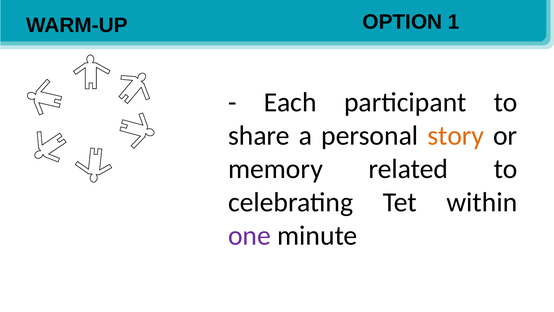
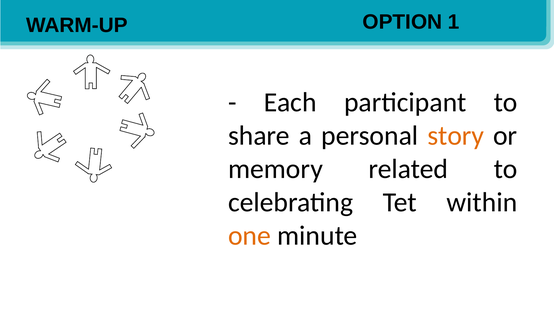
one colour: purple -> orange (249, 235)
